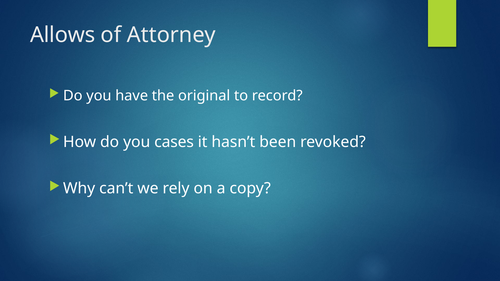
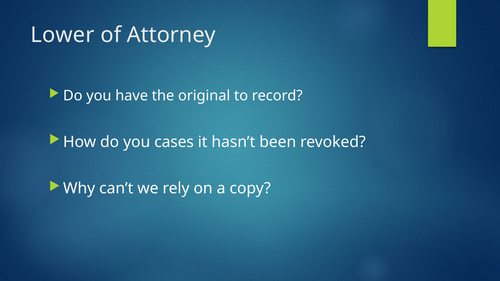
Allows: Allows -> Lower (62, 35)
